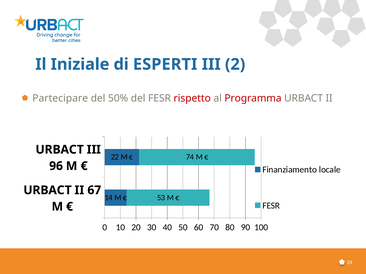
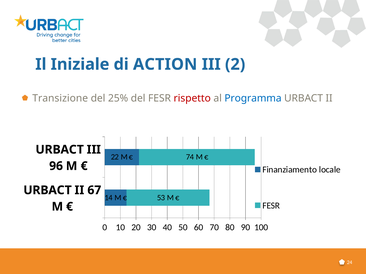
ESPERTI: ESPERTI -> ACTION (165, 64)
Partecipare: Partecipare -> Transizione (60, 98)
50%: 50% -> 25% (118, 98)
Programma colour: red -> blue (253, 98)
